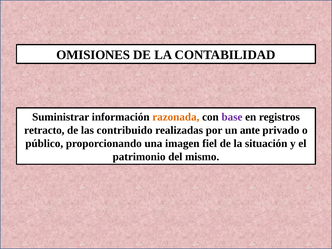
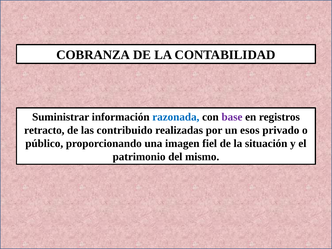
OMISIONES: OMISIONES -> COBRANZA (93, 55)
razonada colour: orange -> blue (176, 117)
ante: ante -> esos (250, 130)
